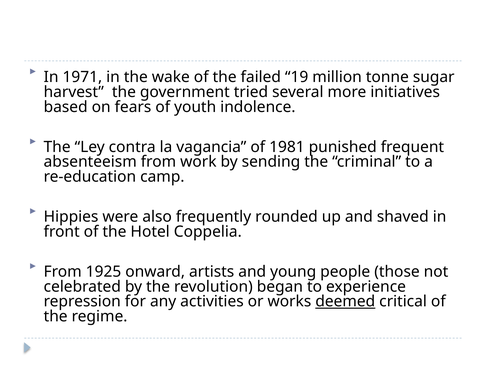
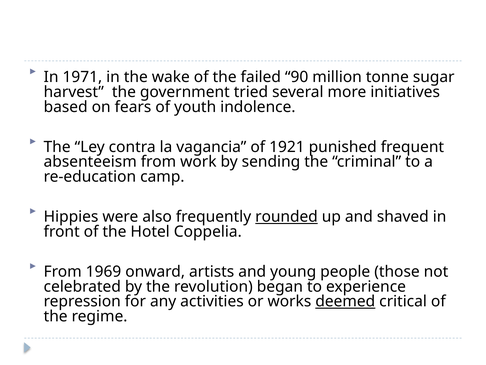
19: 19 -> 90 (297, 77)
1981: 1981 -> 1921 (287, 147)
rounded underline: none -> present (287, 216)
1925: 1925 -> 1969 (104, 271)
